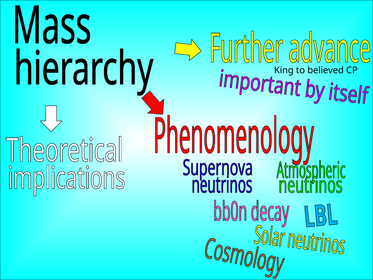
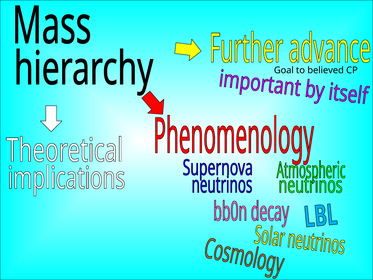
King: King -> Goal (284, 70)
